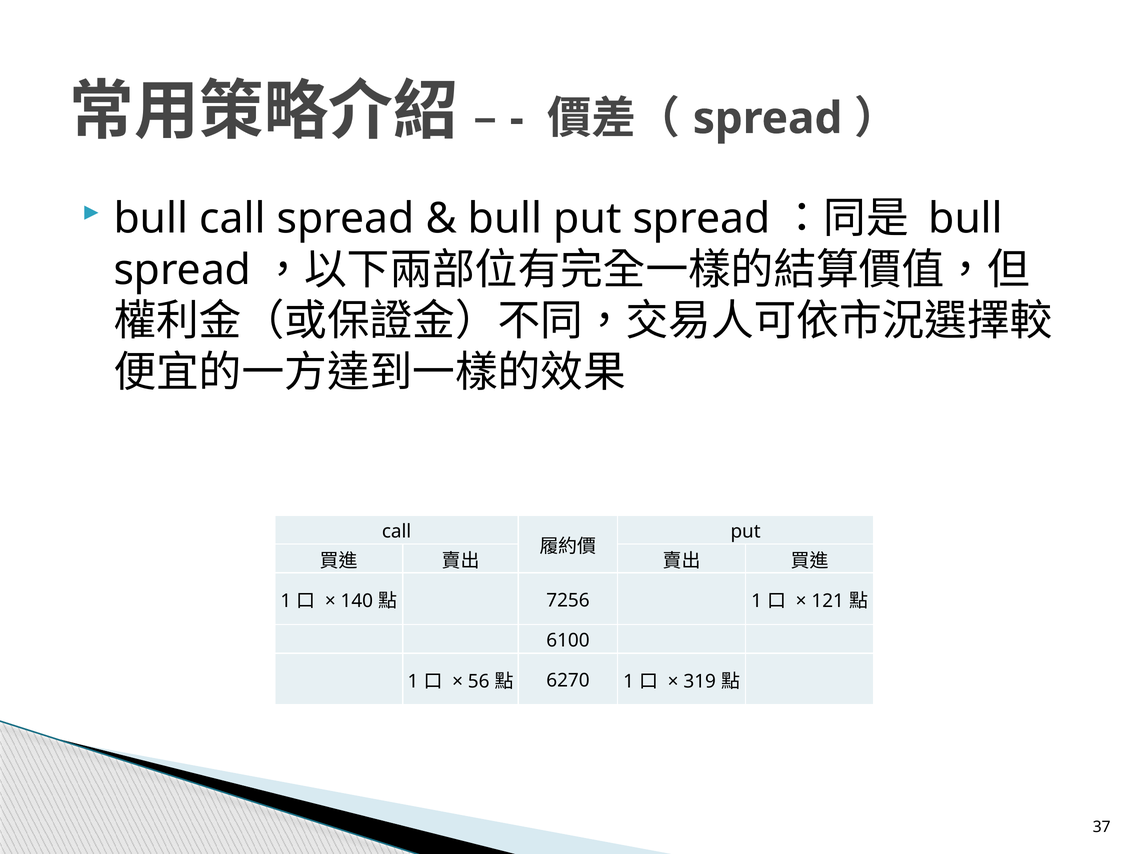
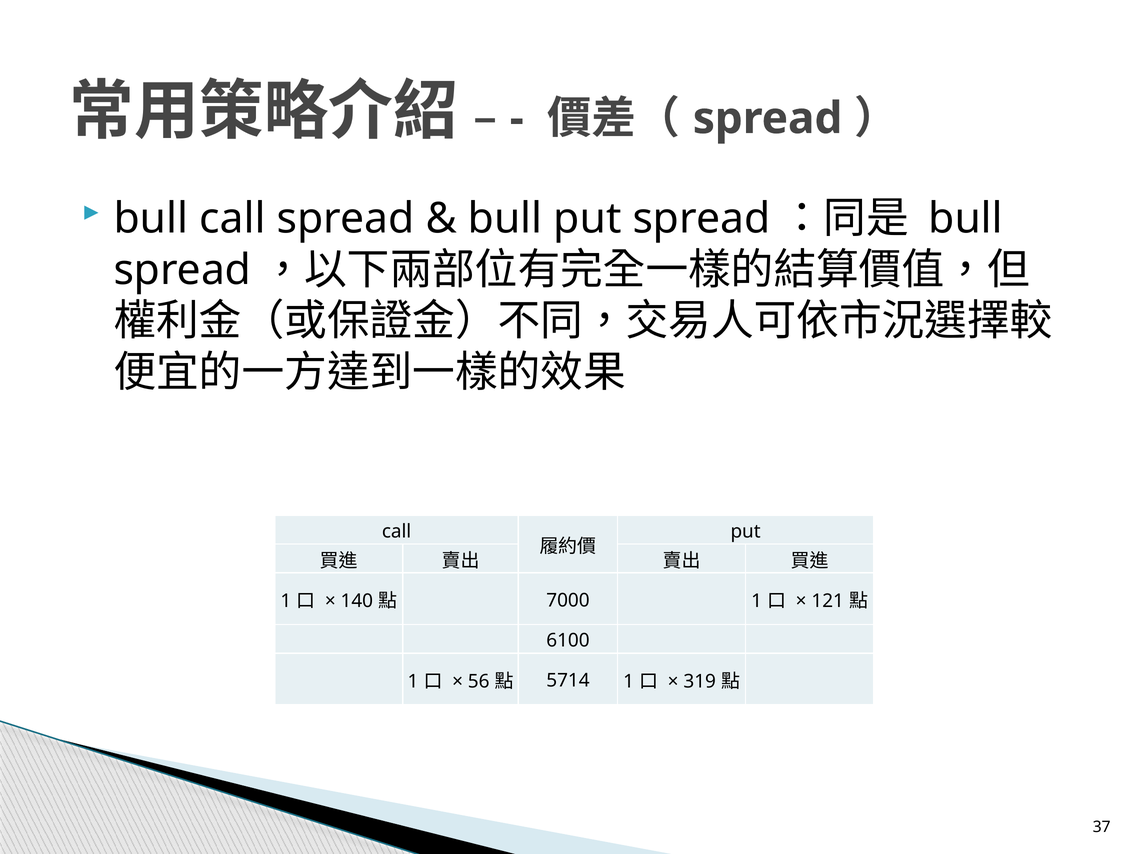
7256: 7256 -> 7000 (568, 600)
6270: 6270 -> 5714 (568, 680)
